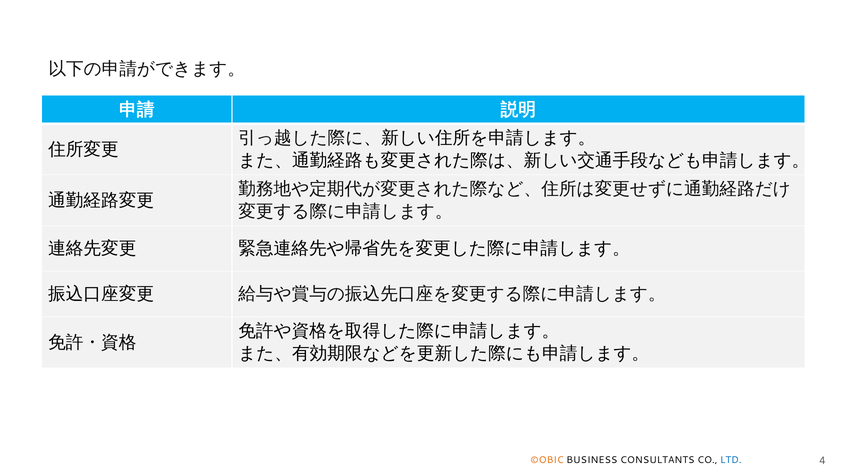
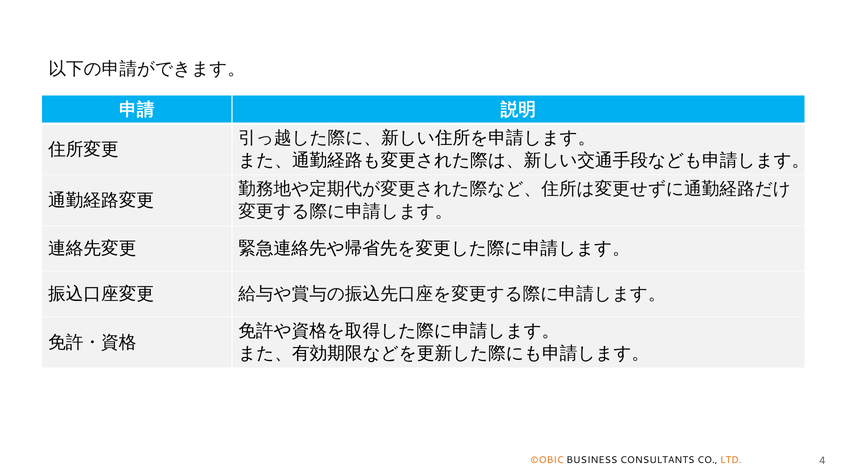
LTD colour: blue -> orange (731, 460)
